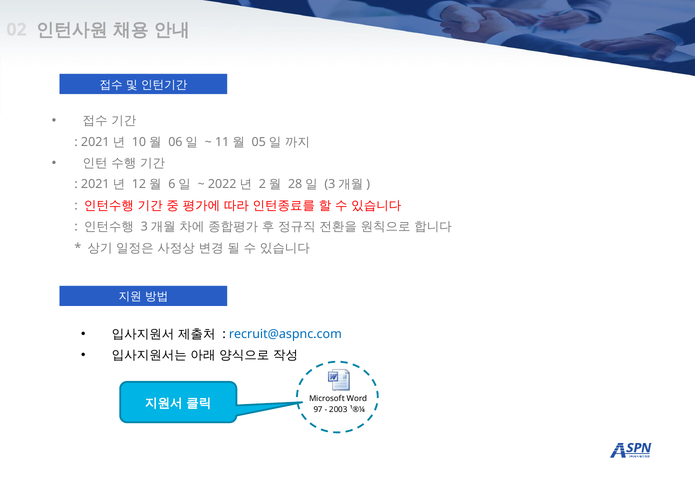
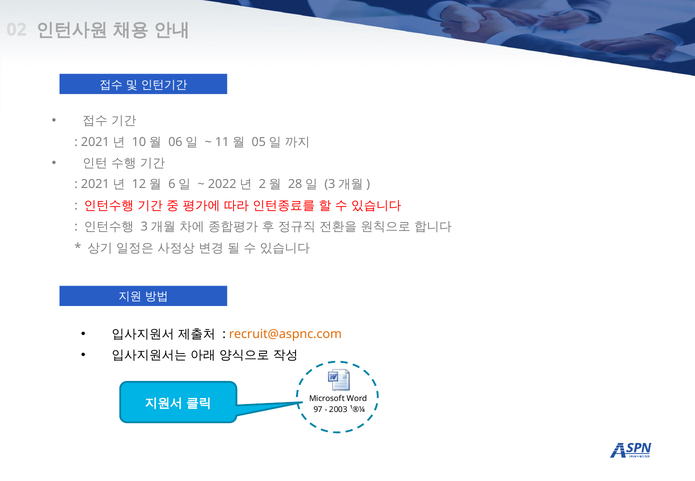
recruit@aspnc.com colour: blue -> orange (285, 334)
